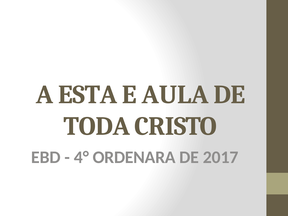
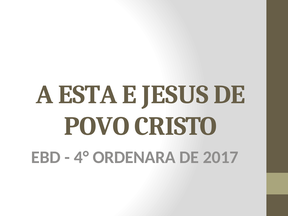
AULA: AULA -> JESUS (175, 95)
TODA: TODA -> POVO (97, 126)
